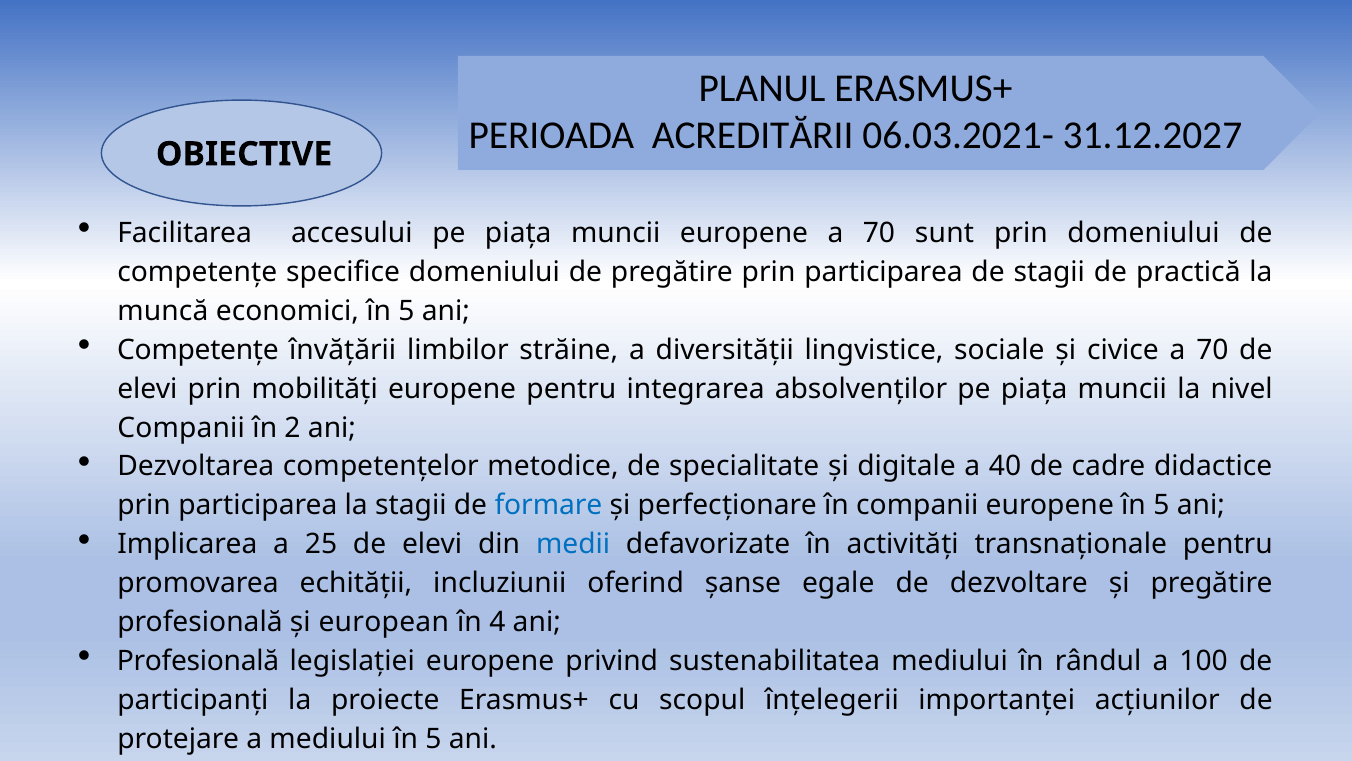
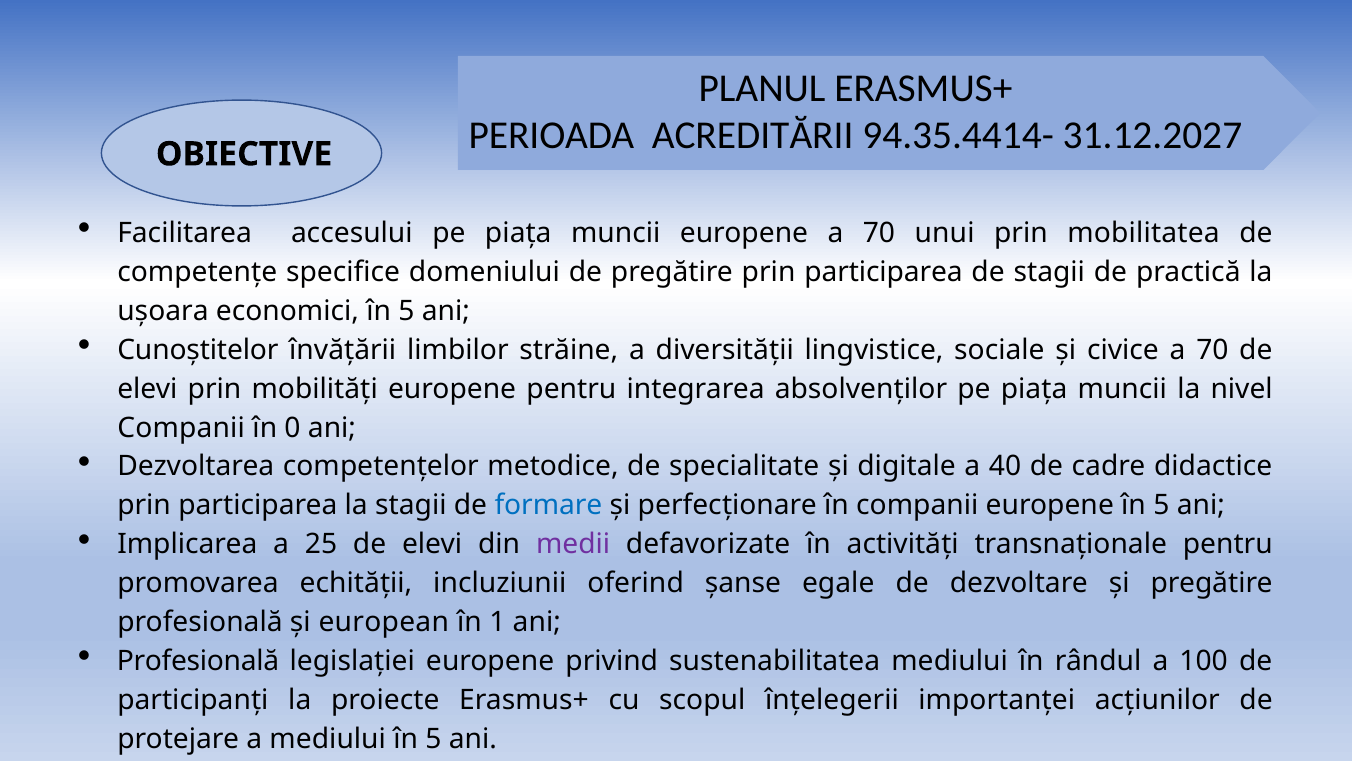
06.03.2021-: 06.03.2021- -> 94.35.4414- (958, 135)
sunt: sunt -> unui (945, 233)
prin domeniului: domeniului -> mobilitatea (1144, 233)
muncă: muncă -> ușoara (163, 311)
Competenţe: Competenţe -> Cunoștitelor (198, 350)
2: 2 -> 0 (293, 427)
medii colour: blue -> purple (573, 544)
4: 4 -> 1 (497, 622)
